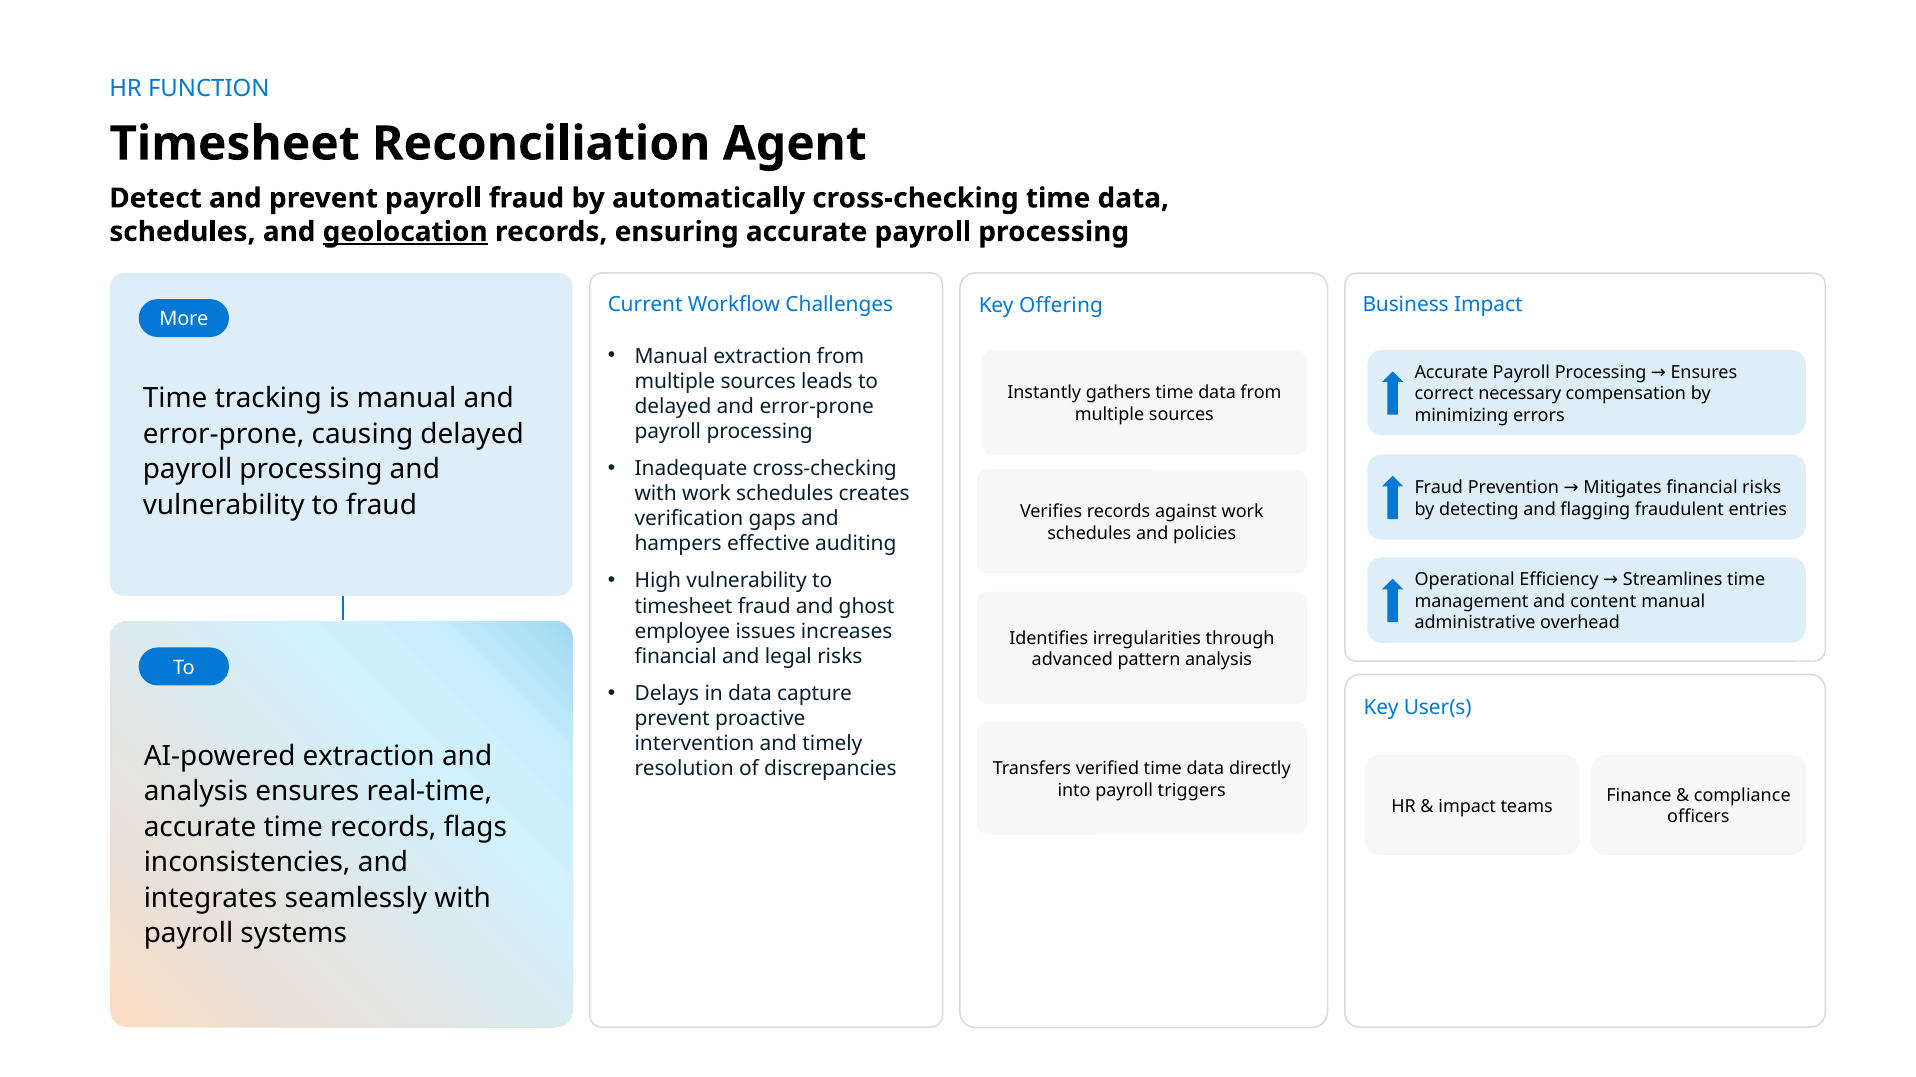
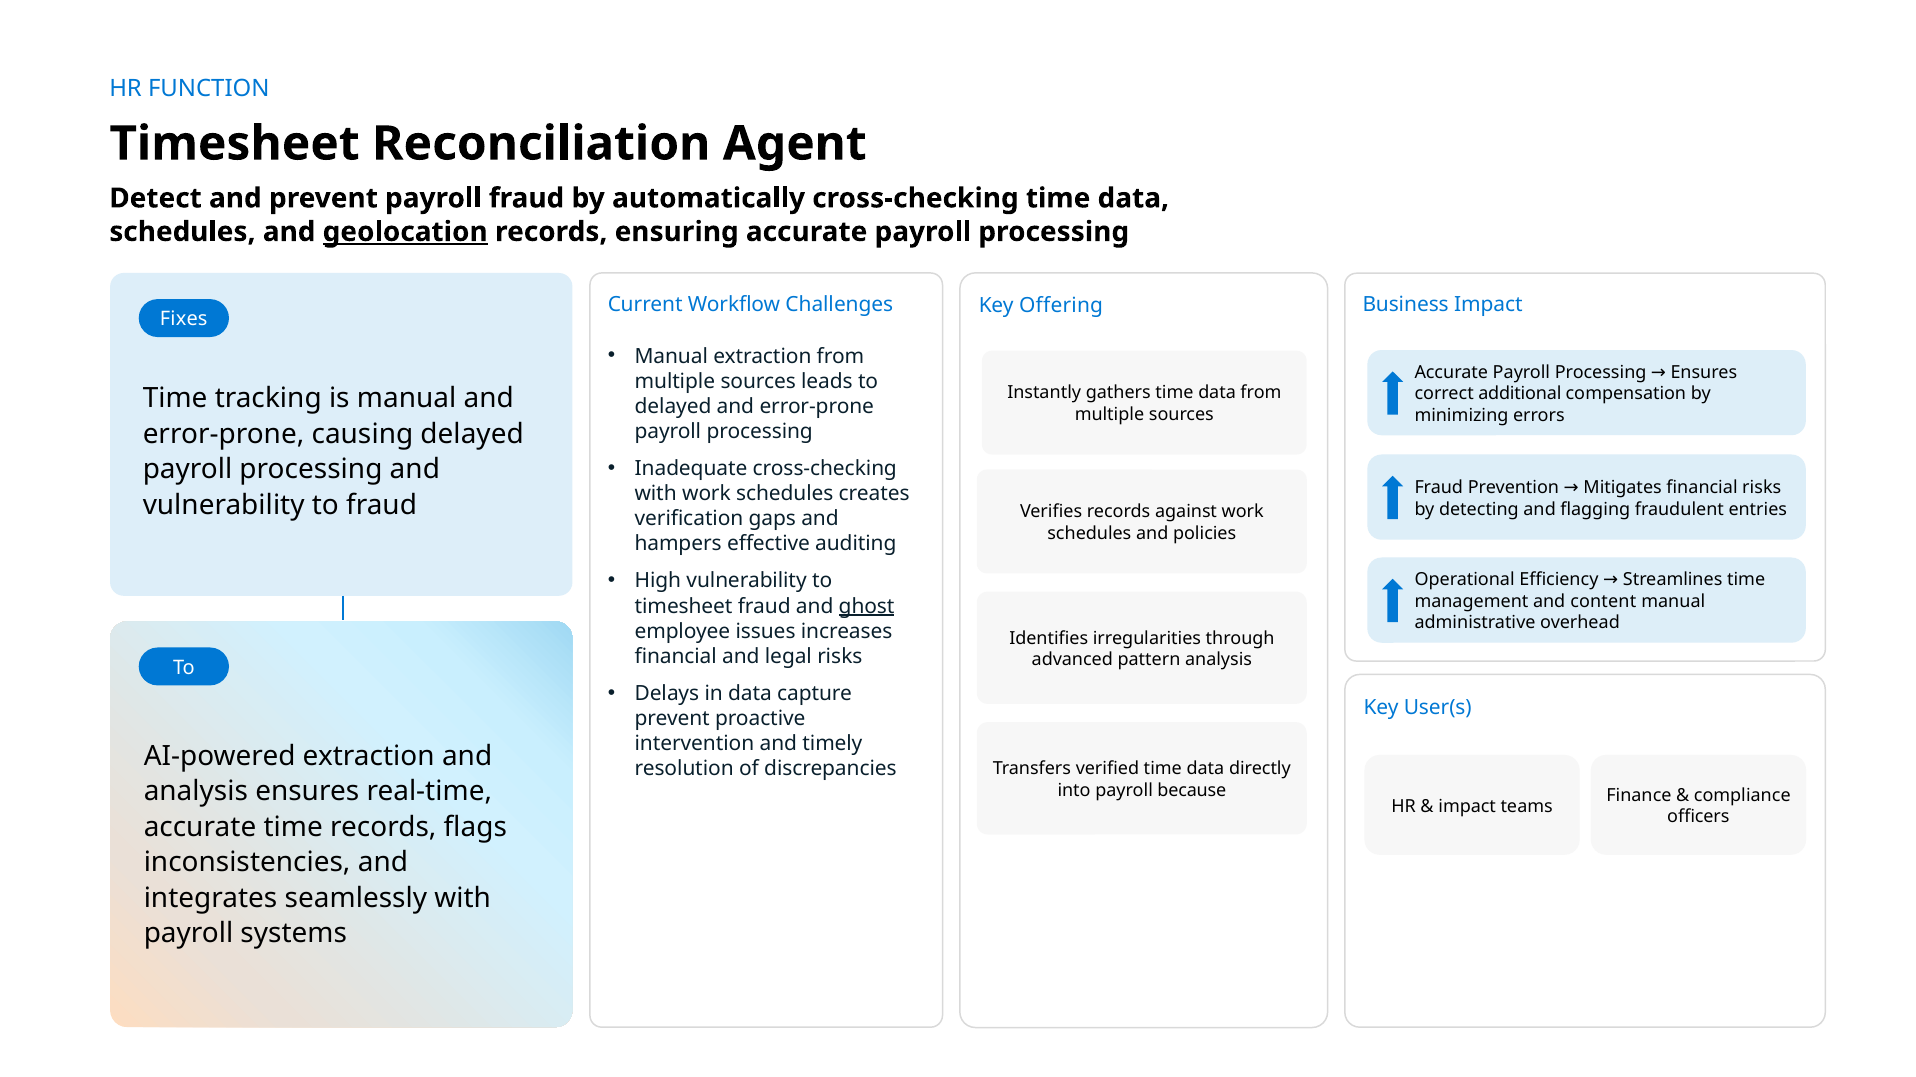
More: More -> Fixes (184, 320)
necessary: necessary -> additional (1520, 394)
ghost underline: none -> present (867, 607)
triggers: triggers -> because (1192, 791)
